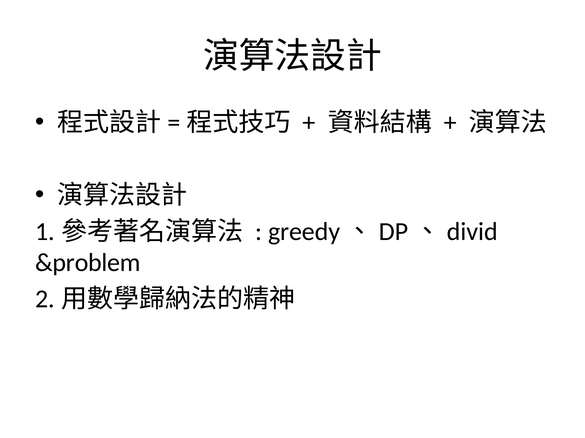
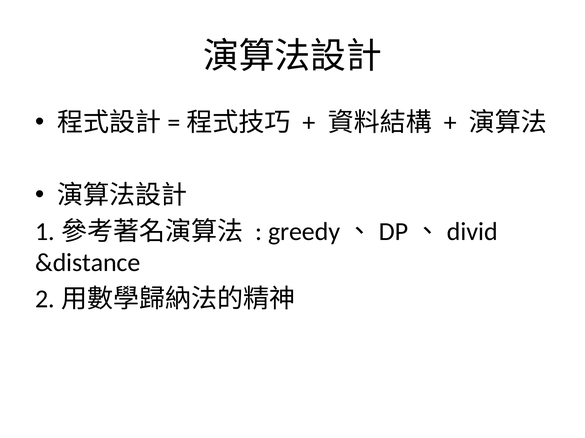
&problem: &problem -> &distance (88, 263)
